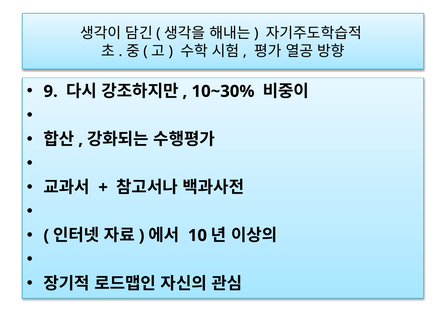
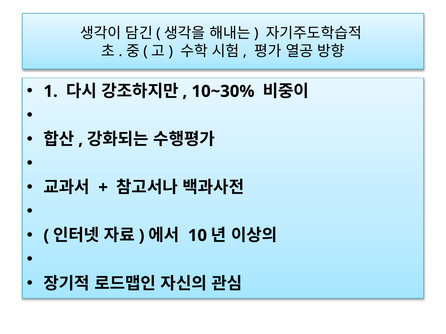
9: 9 -> 1 (51, 91)
